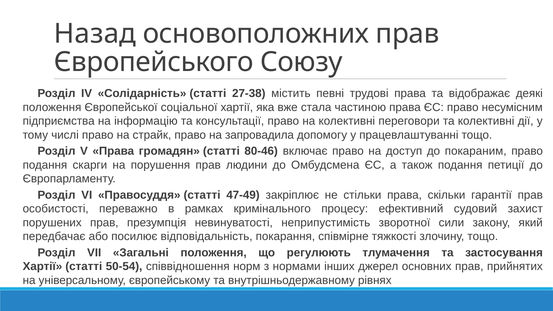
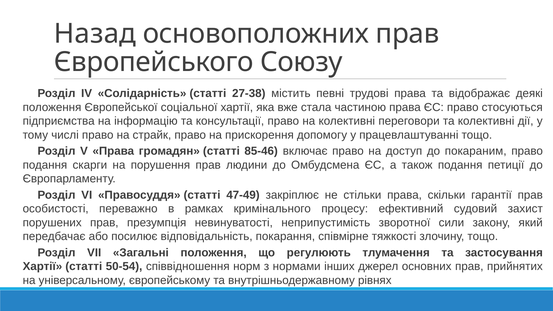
несумісним: несумісним -> стосуються (512, 107)
запровадила: запровадила -> прискорення (259, 135)
80-46: 80-46 -> 85-46 (261, 151)
